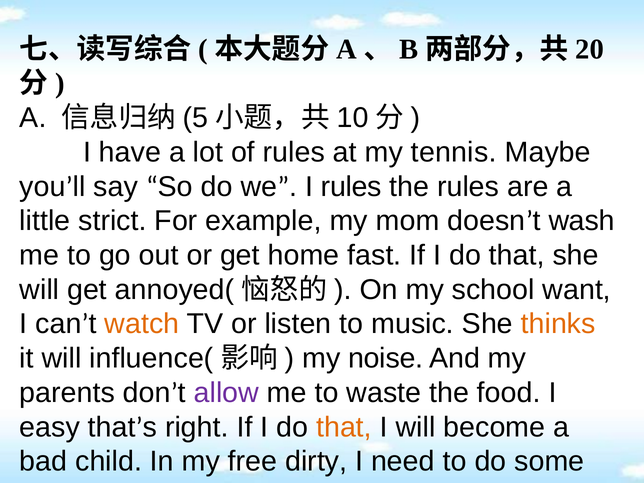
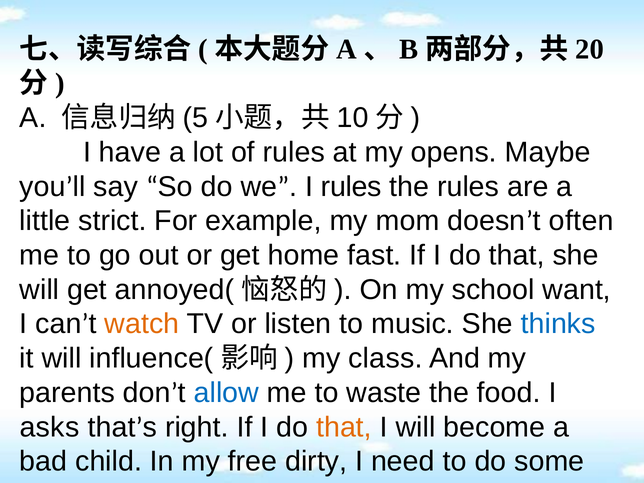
tennis: tennis -> opens (454, 152)
wash: wash -> often (581, 221)
thinks colour: orange -> blue (558, 324)
noise: noise -> class (385, 358)
allow colour: purple -> blue (226, 393)
easy: easy -> asks (50, 427)
